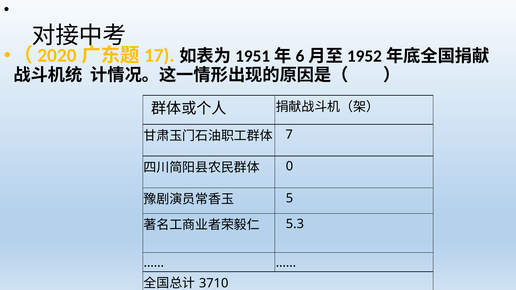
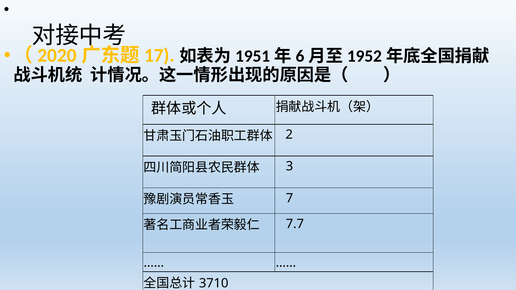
7: 7 -> 2 (289, 135)
0: 0 -> 3 (289, 167)
5: 5 -> 7 (289, 198)
5.3: 5.3 -> 7.7 (295, 224)
